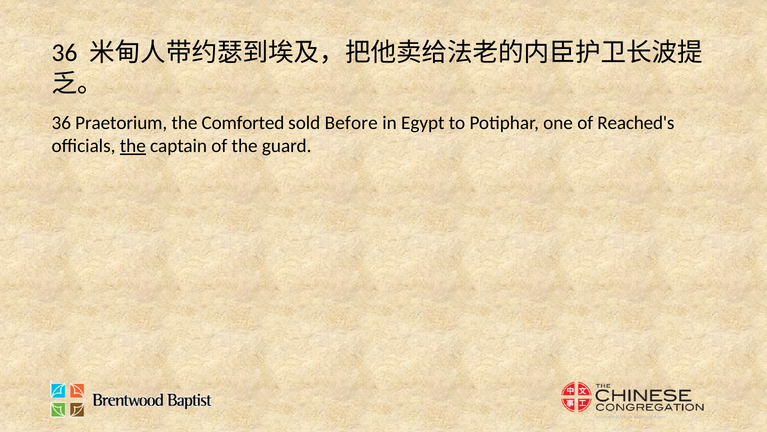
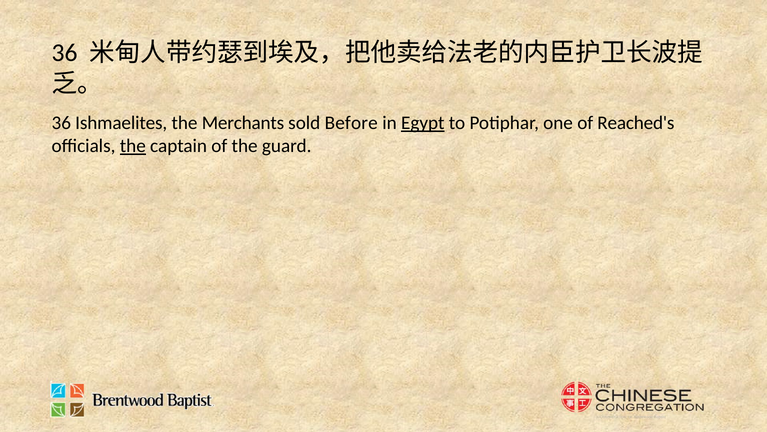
Praetorium: Praetorium -> Ishmaelites (121, 123)
Comforted: Comforted -> Merchants (243, 123)
Egypt underline: none -> present (423, 123)
